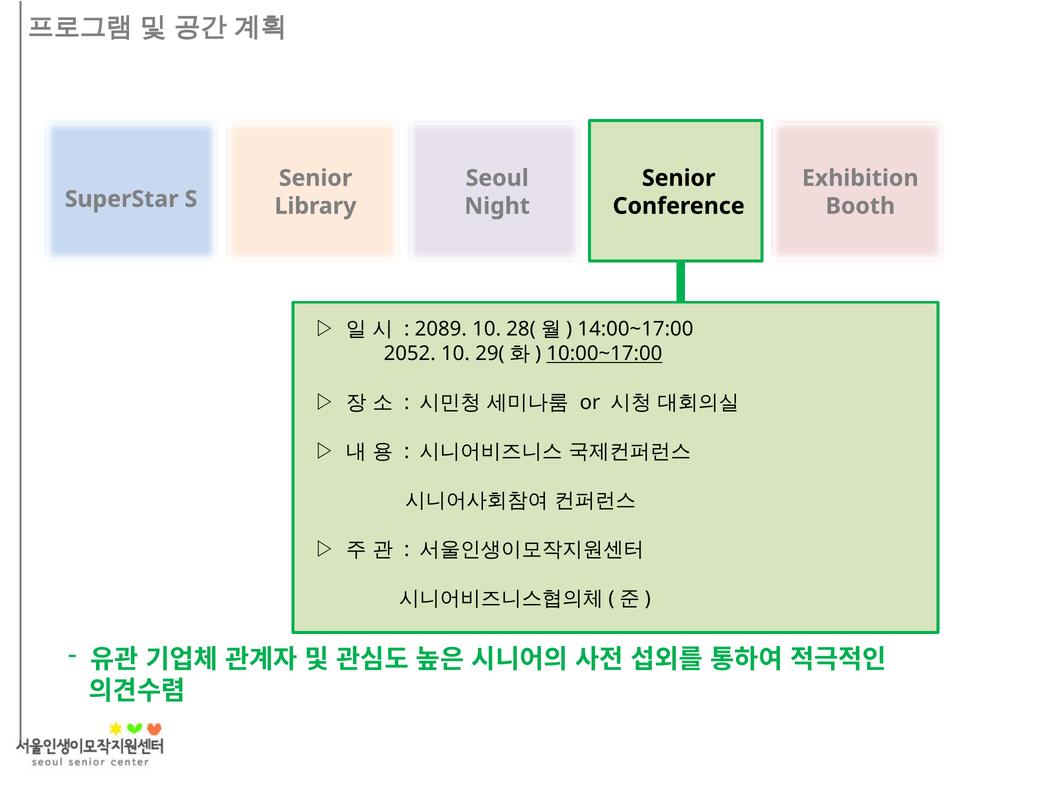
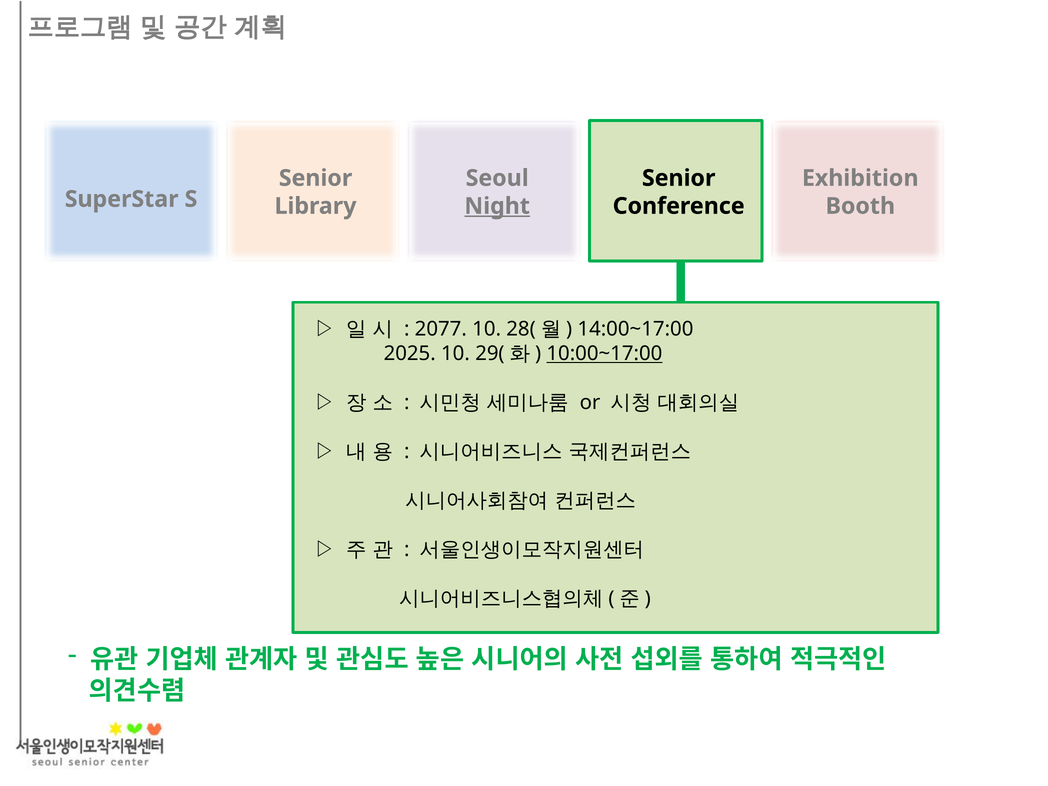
Night underline: none -> present (497, 206)
2089: 2089 -> 2077 (441, 329)
2052: 2052 -> 2025 (410, 354)
